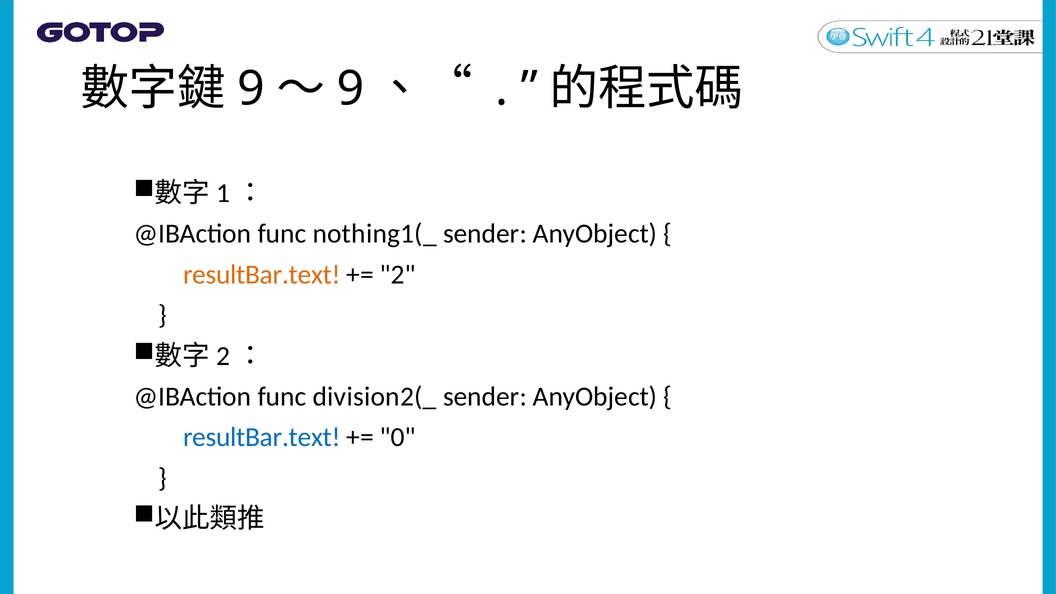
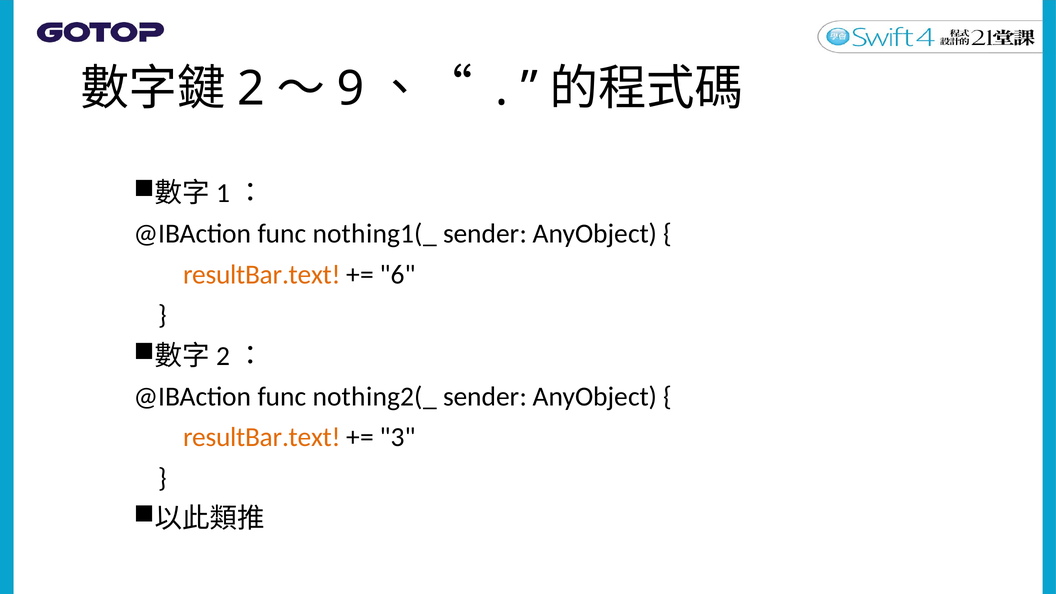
9: 9 -> 2 (251, 89)
2: 2 -> 6 (398, 275)
division2(_: division2(_ -> nothing2(_ (375, 397)
resultBar.text colour: blue -> orange (262, 437)
0: 0 -> 3 (398, 437)
